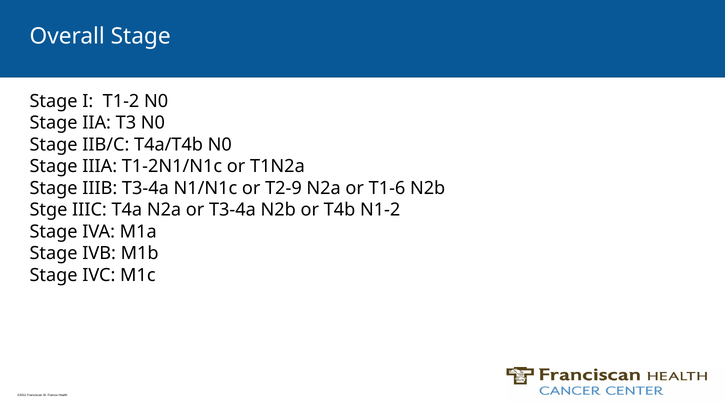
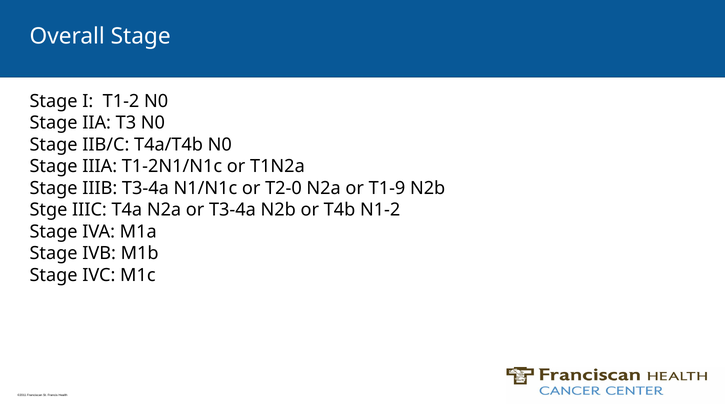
T2-9: T2-9 -> T2-0 (283, 188)
T1-6: T1-6 -> T1-9 (387, 188)
